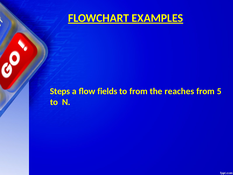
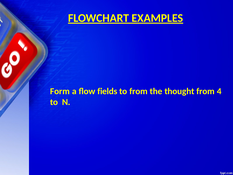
Steps: Steps -> Form (60, 91)
reaches: reaches -> thought (179, 91)
5: 5 -> 4 (219, 91)
